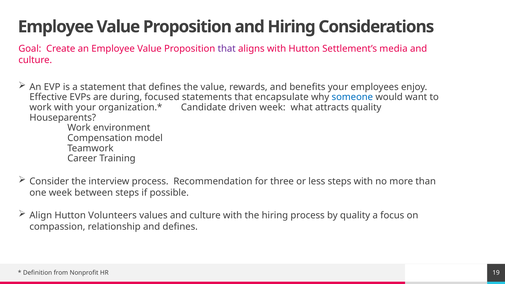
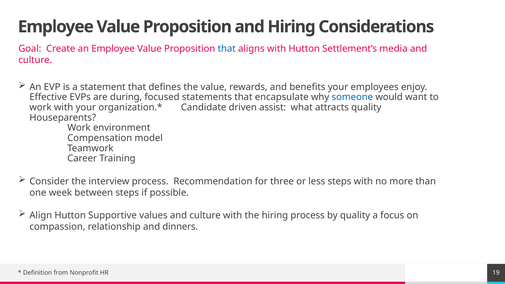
that colour: purple -> blue (227, 49)
driven week: week -> assist (273, 107)
Volunteers: Volunteers -> Supportive (112, 215)
and defines: defines -> dinners (180, 227)
